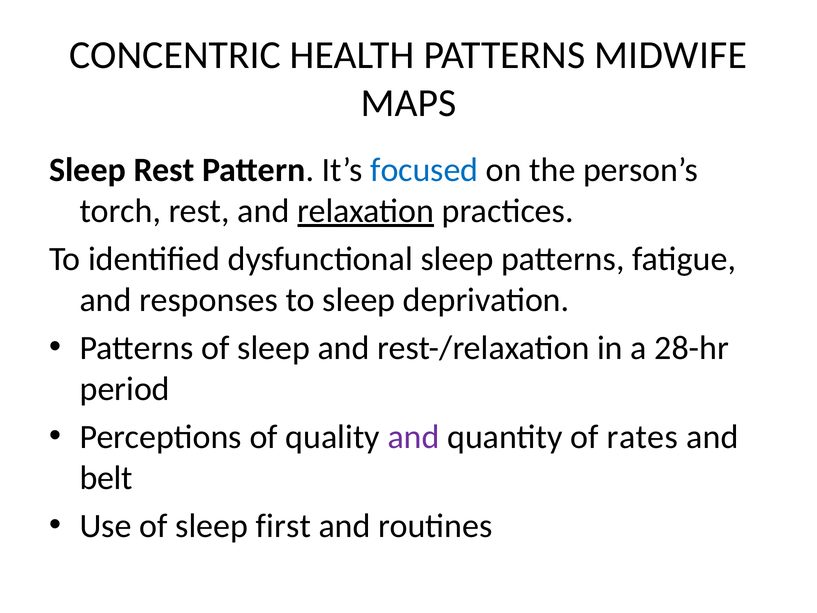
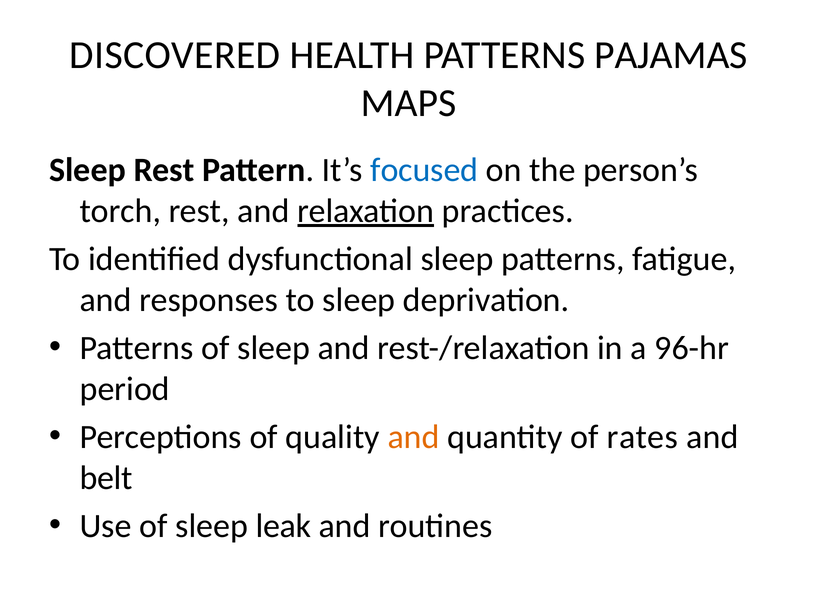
CONCENTRIC: CONCENTRIC -> DISCOVERED (175, 55)
MIDWIFE: MIDWIFE -> PAJAMAS (671, 55)
28-hr: 28-hr -> 96-hr (692, 348)
and colour: purple -> orange (414, 437)
first: first -> leak (284, 526)
